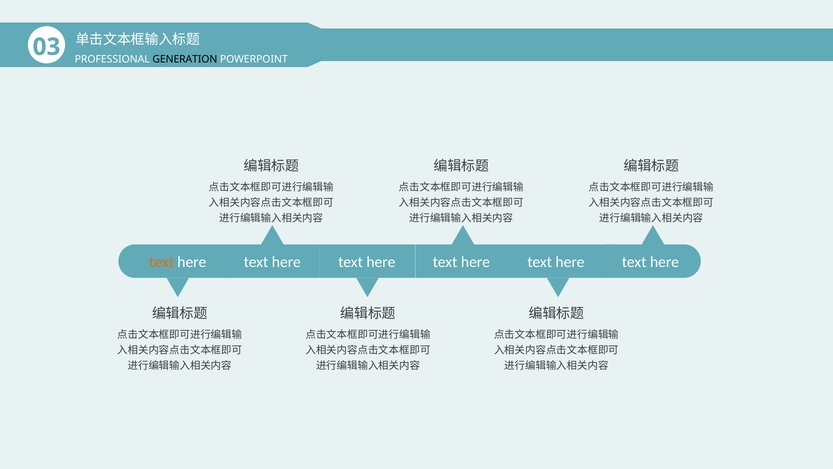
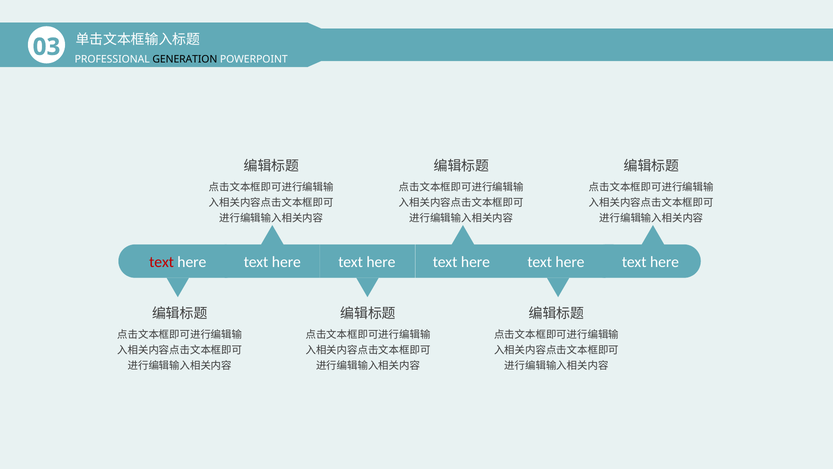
text colour: orange -> red (162, 262)
